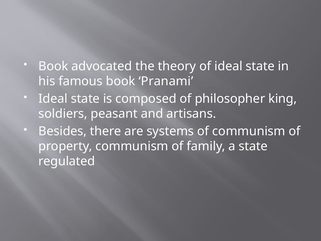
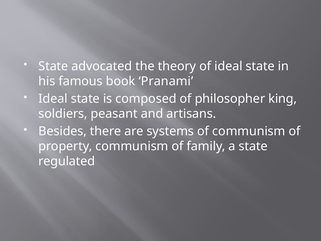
Book: Book -> State (53, 66)
